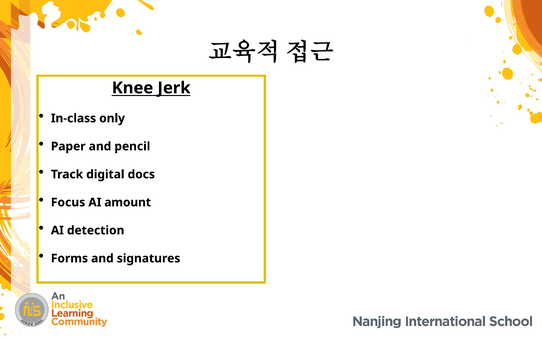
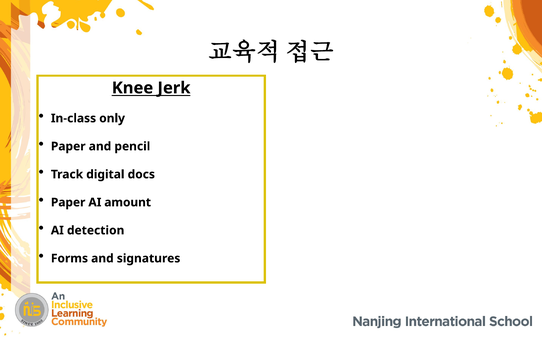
Focus: Focus -> Paper (68, 202)
